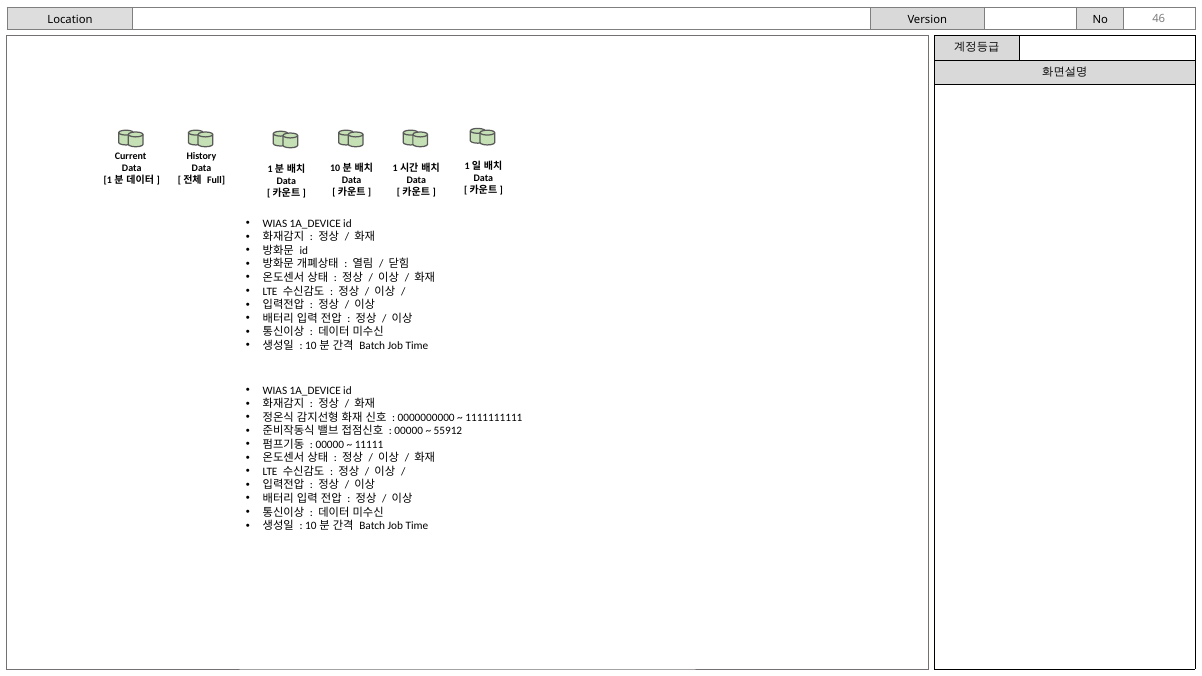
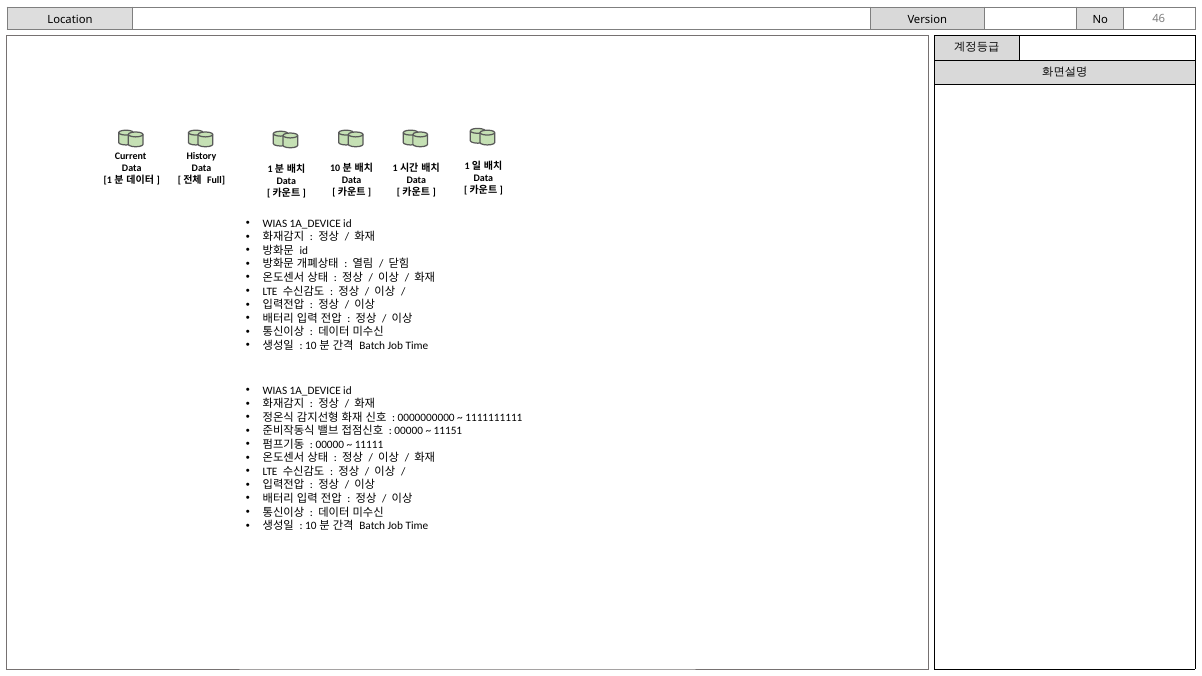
55912: 55912 -> 11151 (448, 431)
